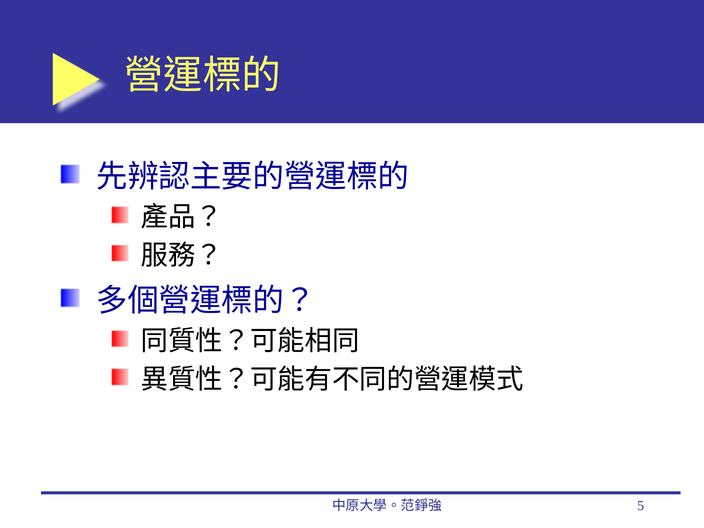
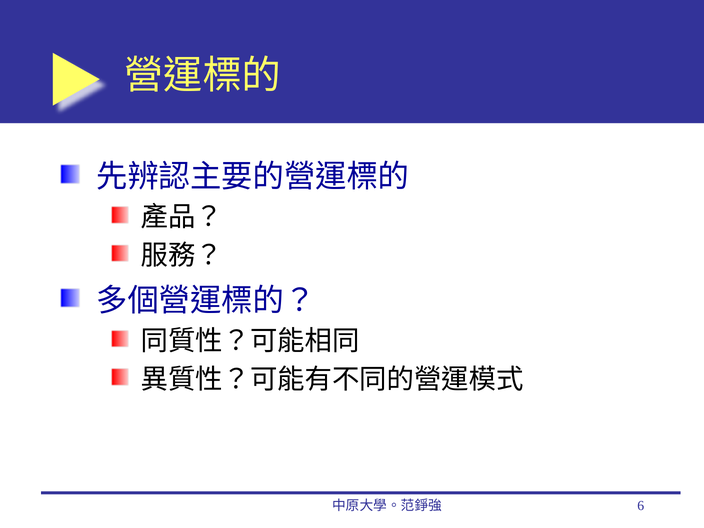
5: 5 -> 6 (641, 505)
